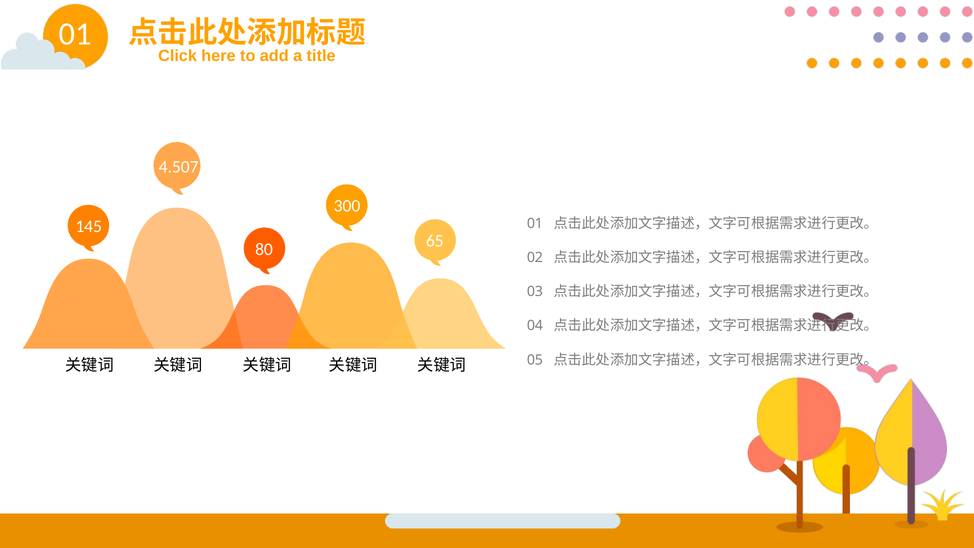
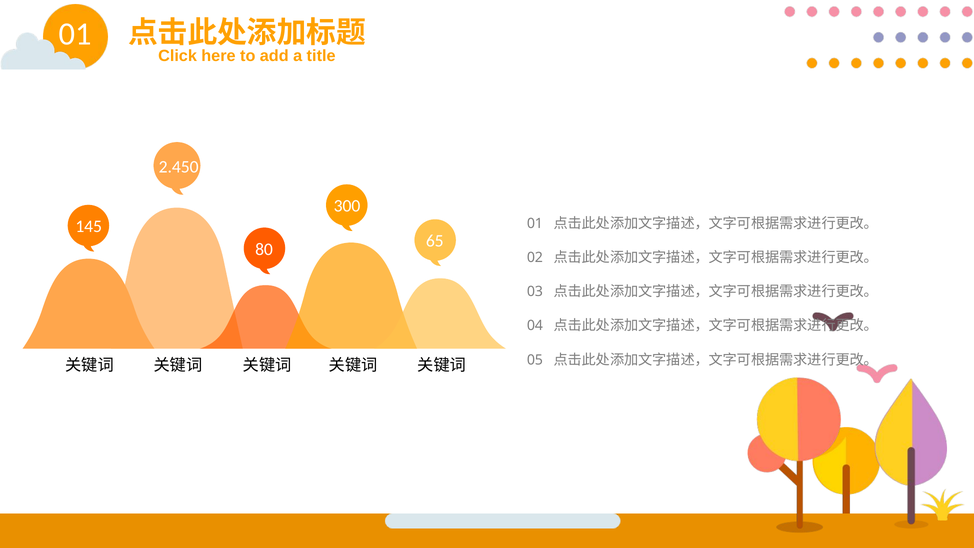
4.507: 4.507 -> 2.450 (179, 167)
